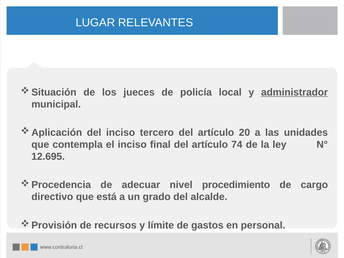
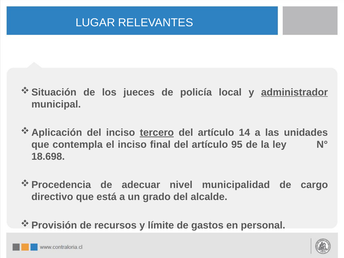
tercero underline: none -> present (157, 133)
20: 20 -> 14 (244, 133)
74: 74 -> 95 (237, 145)
12.695: 12.695 -> 18.698 (48, 157)
procedimiento: procedimiento -> municipalidad (236, 185)
